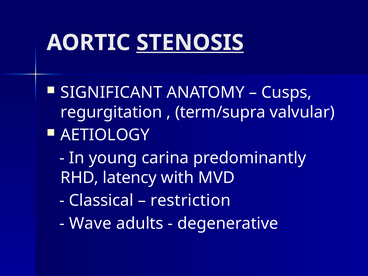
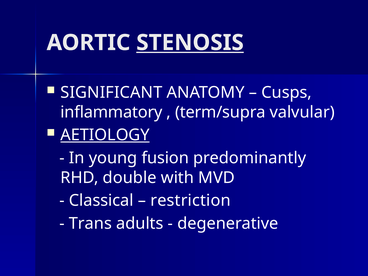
regurgitation: regurgitation -> inflammatory (111, 112)
AETIOLOGY underline: none -> present (105, 135)
carina: carina -> fusion (165, 158)
latency: latency -> double (130, 178)
Wave: Wave -> Trans (90, 223)
